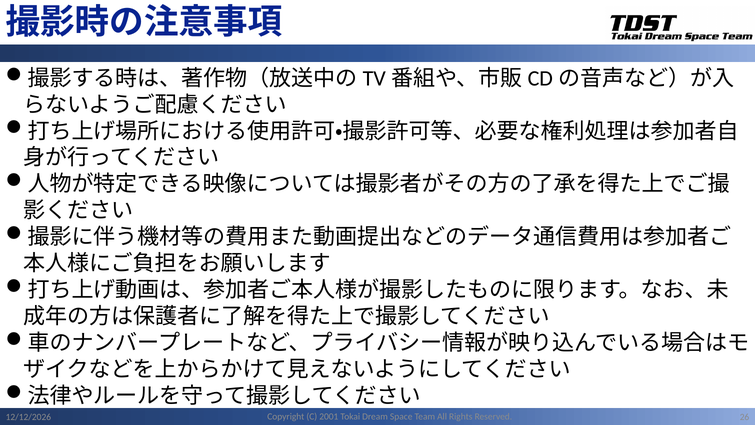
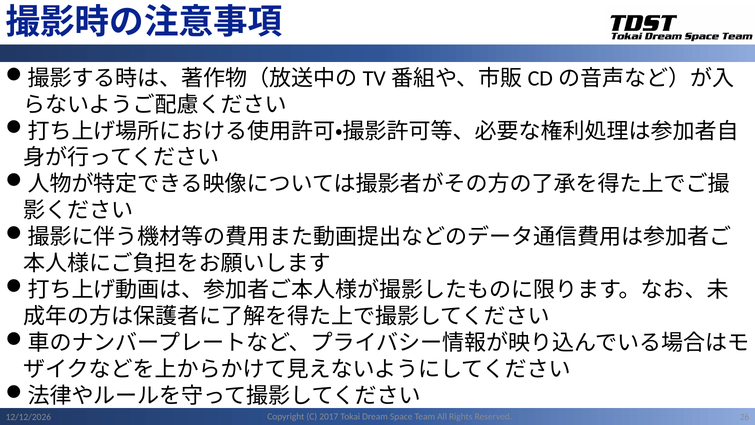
2001: 2001 -> 2017 (329, 416)
